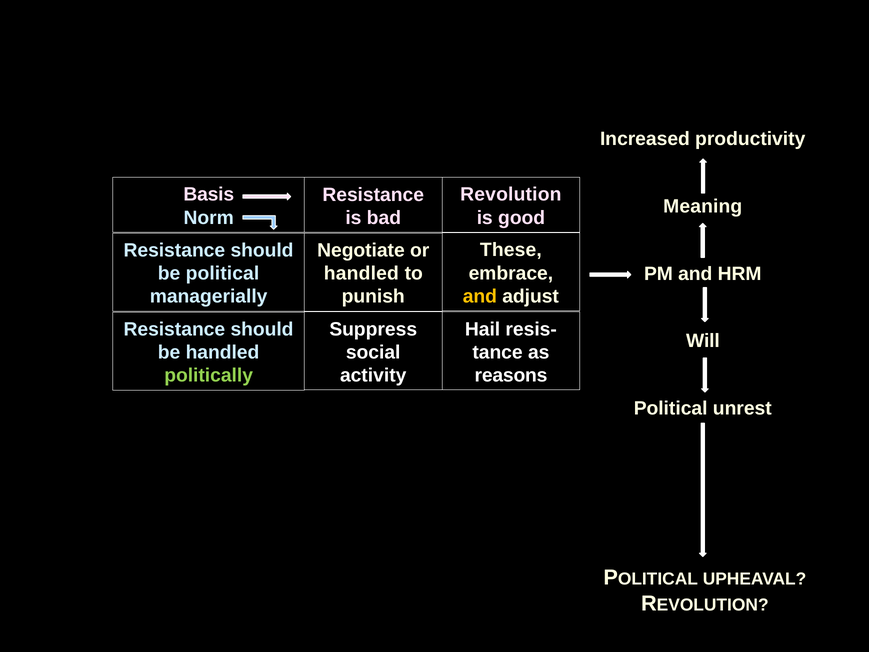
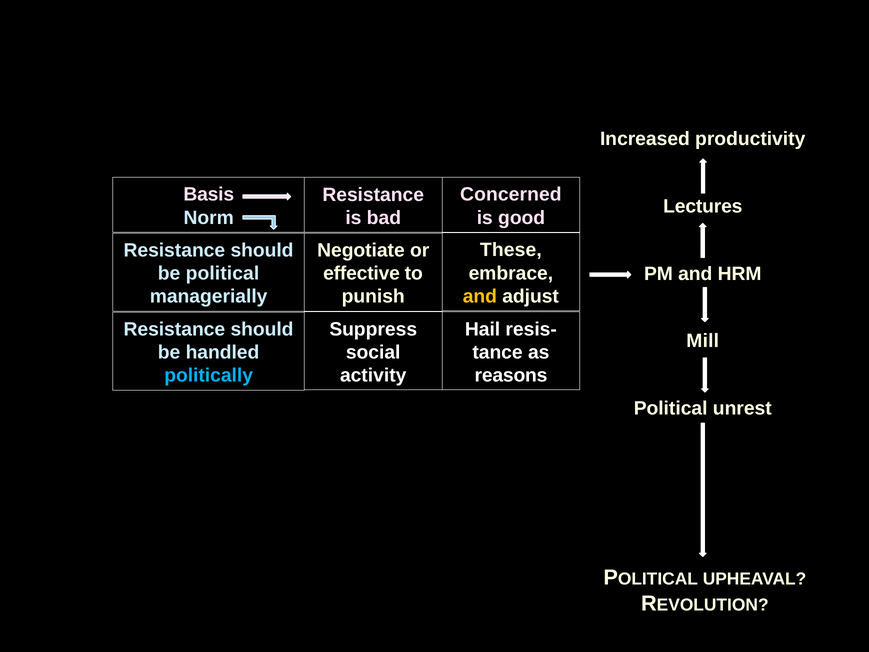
Revolution: Revolution -> Concerned (511, 194)
Meaning: Meaning -> Lectures (703, 206)
handled: handled -> effective (362, 273)
Will: Will -> Mill (703, 341)
politically colour: light green -> light blue (209, 375)
